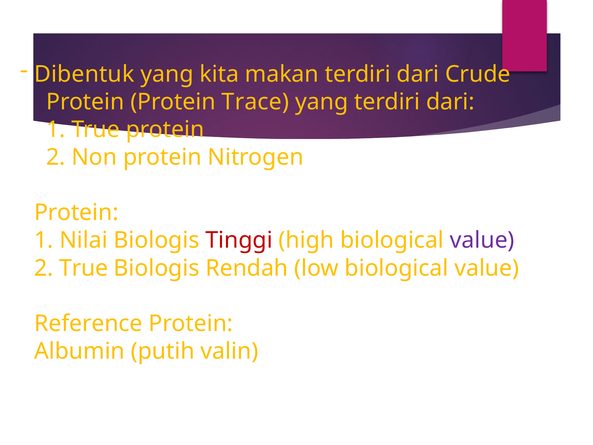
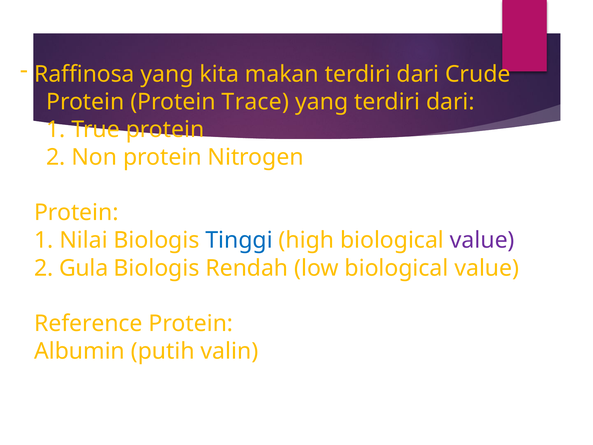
Dibentuk: Dibentuk -> Raffinosa (84, 74)
Tinggi colour: red -> blue (239, 240)
2 True: True -> Gula (84, 268)
